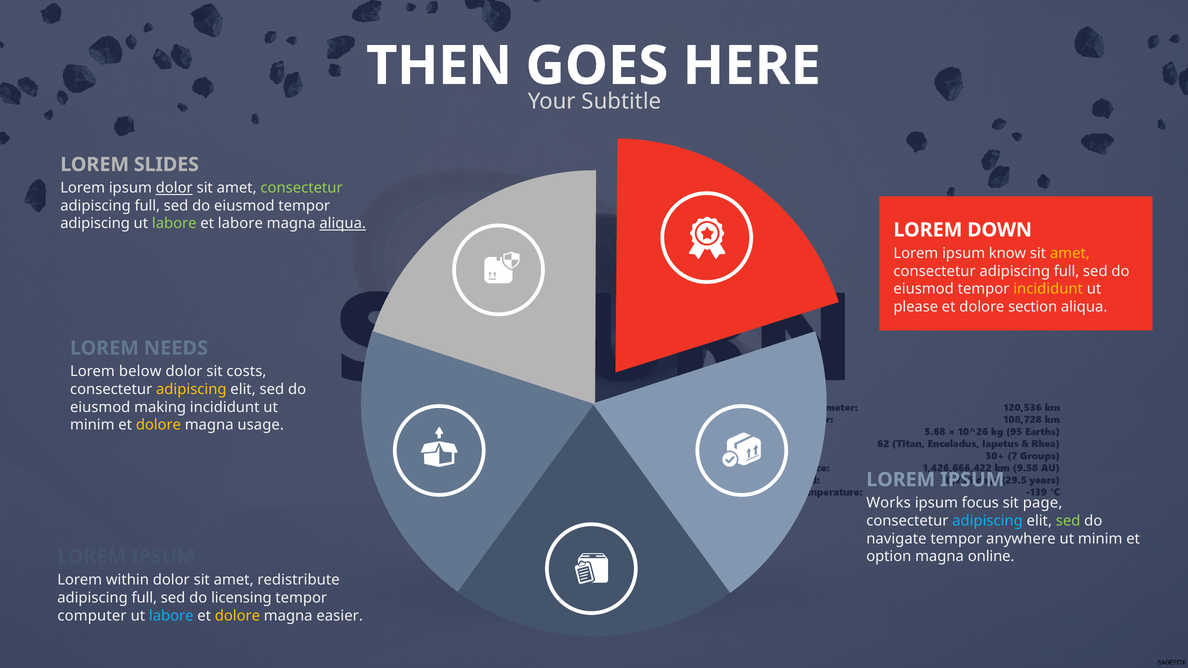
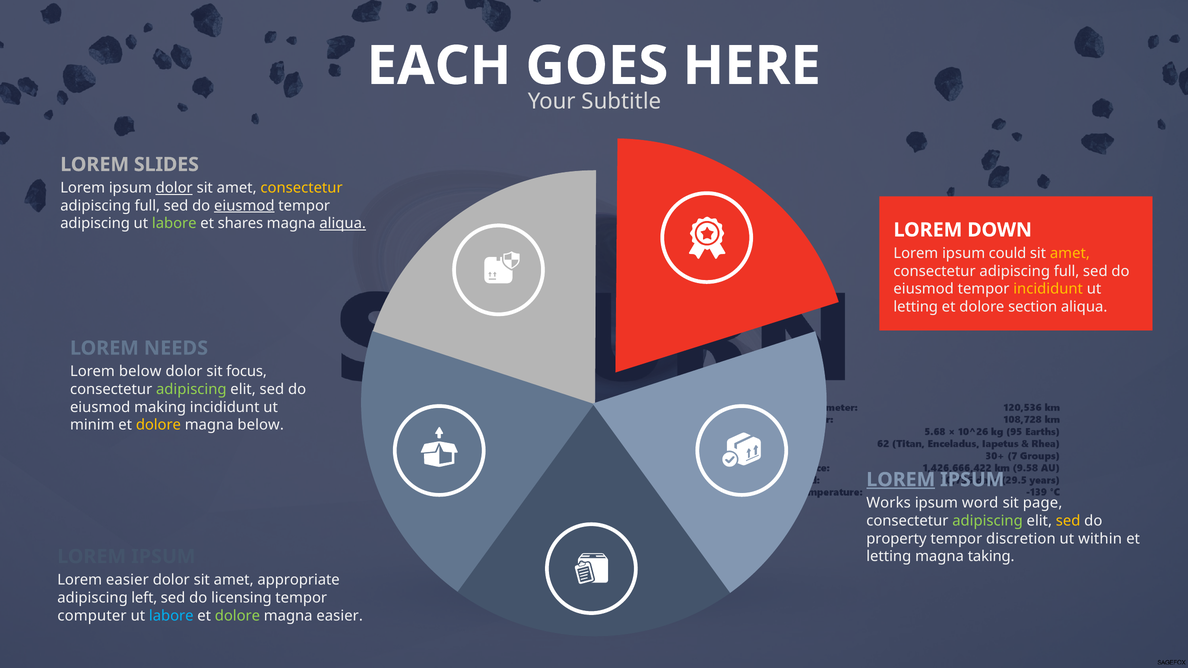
THEN: THEN -> EACH (439, 66)
consectetur colour: light green -> yellow (302, 188)
eiusmod underline: none -> present (244, 206)
et labore: labore -> shares (240, 224)
know: know -> could (1008, 253)
please: please -> letting (916, 307)
costs: costs -> focus (247, 372)
adipiscing colour: yellow -> light green (191, 390)
magna usage: usage -> below (261, 425)
LOREM underline: none -> present (901, 480)
focus: focus -> word (980, 503)
adipiscing colour: light blue -> light green (988, 521)
sed colour: light green -> yellow (1068, 521)
navigate: navigate -> property (896, 539)
anywhere: anywhere -> discretion (1021, 539)
minim: minim -> within (1100, 539)
option: option -> letting (889, 557)
online: online -> taking (991, 557)
Lorem within: within -> easier (127, 580)
redistribute: redistribute -> appropriate (299, 580)
full: full -> left (144, 598)
dolore colour: yellow -> light green (237, 616)
